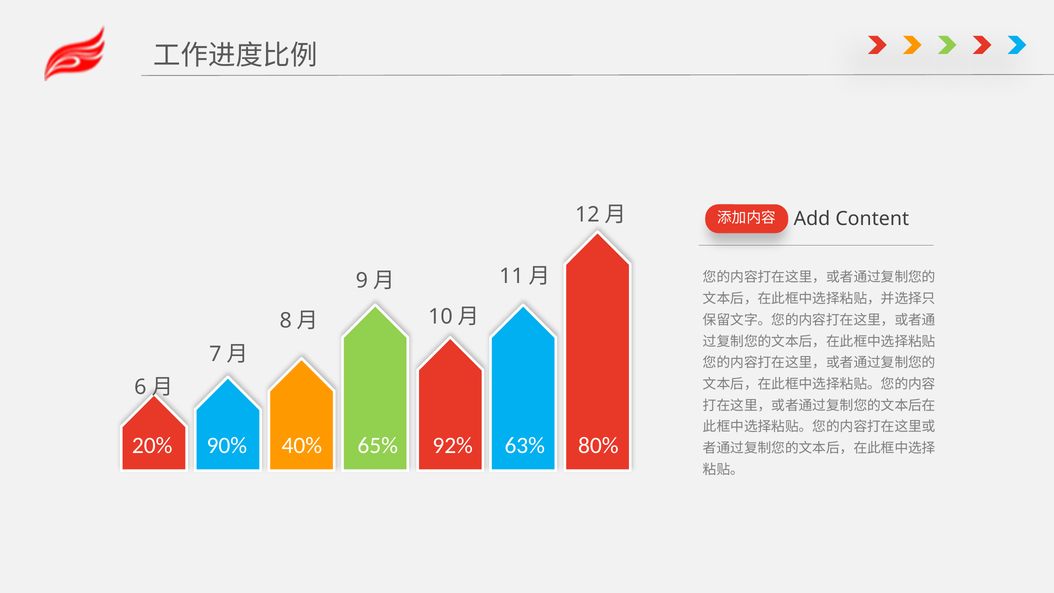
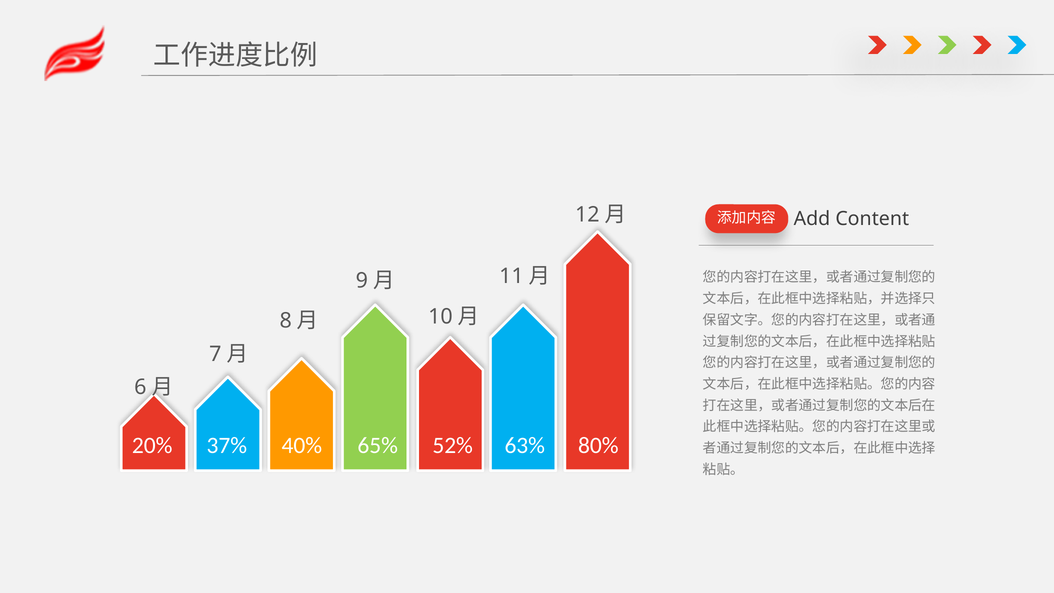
90%: 90% -> 37% (227, 445)
92%: 92% -> 52% (453, 445)
